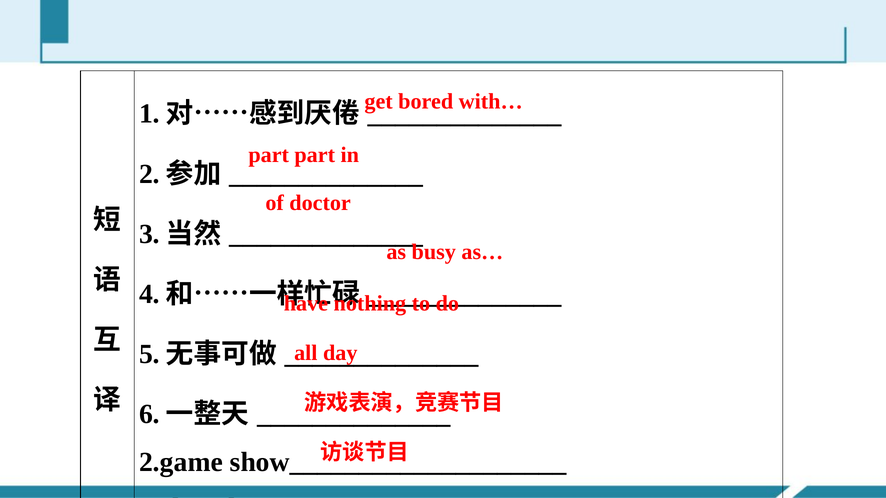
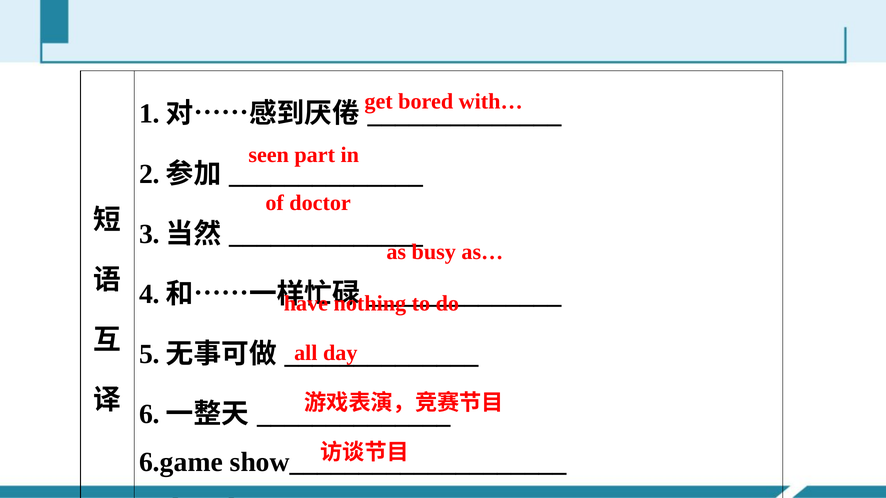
part: part -> seen (269, 155)
2.game: 2.game -> 6.game (181, 463)
